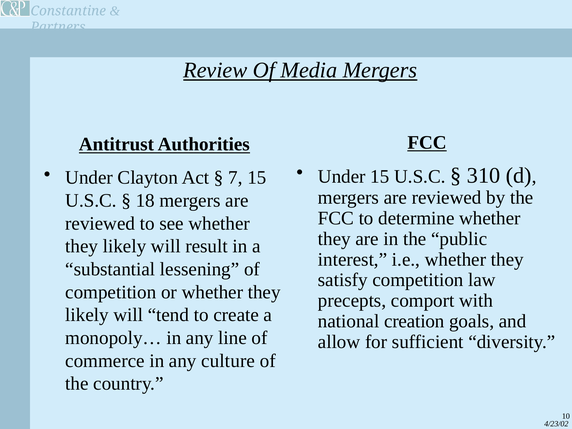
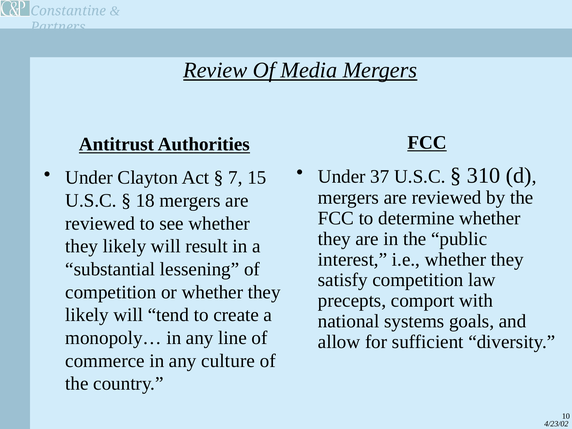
Under 15: 15 -> 37 (380, 176)
creation: creation -> systems (414, 321)
